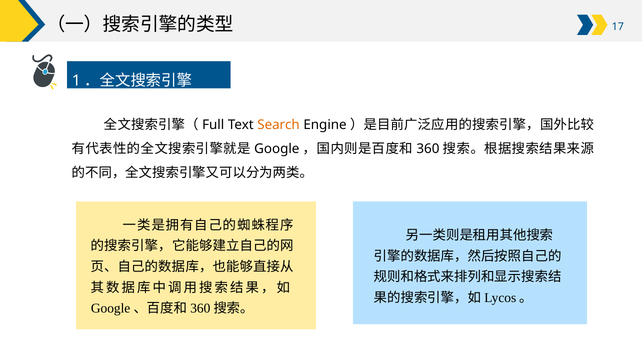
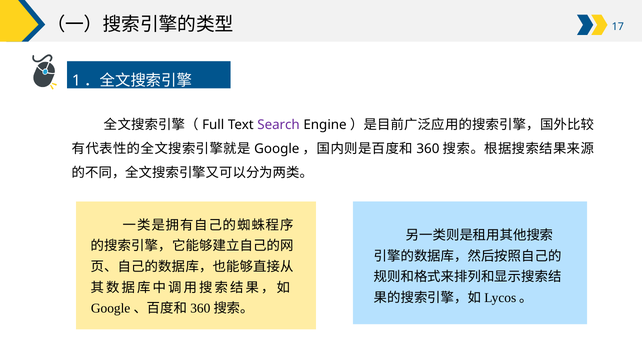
Search colour: orange -> purple (279, 125)
